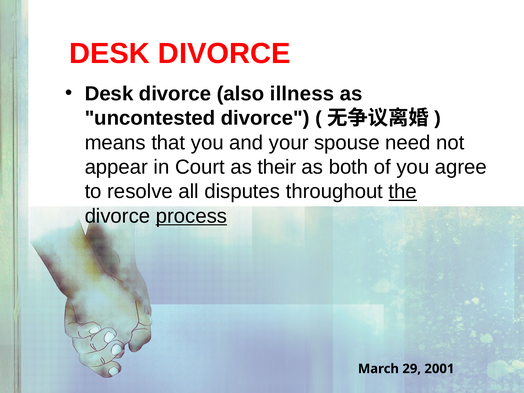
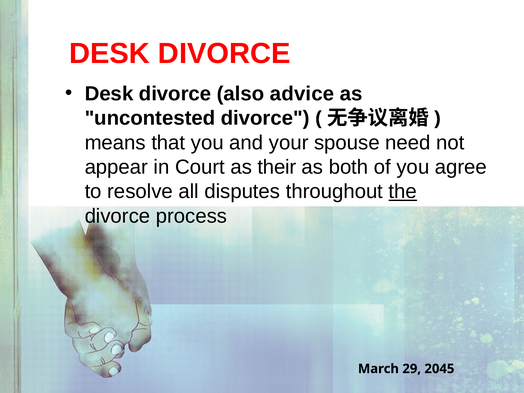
illness: illness -> advice (302, 94)
process underline: present -> none (191, 216)
2001: 2001 -> 2045 (439, 369)
